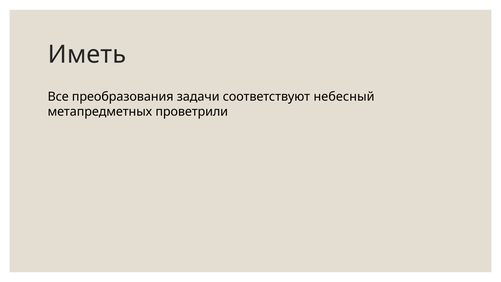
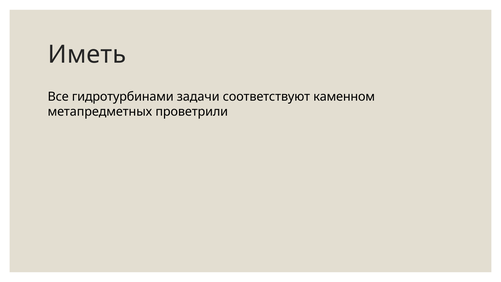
преобразования: преобразования -> гидротурбинами (123, 97)
небесный: небесный -> каменном (344, 97)
